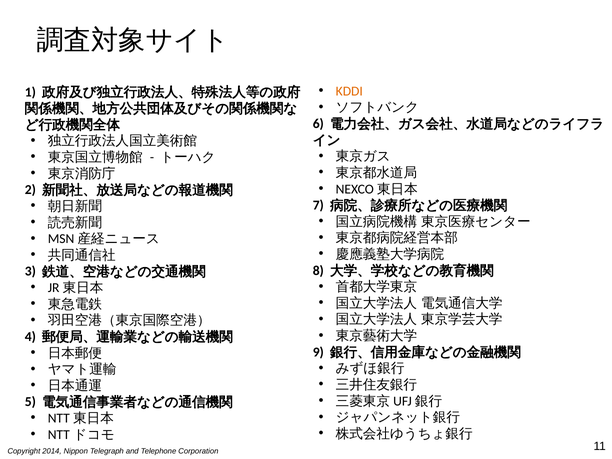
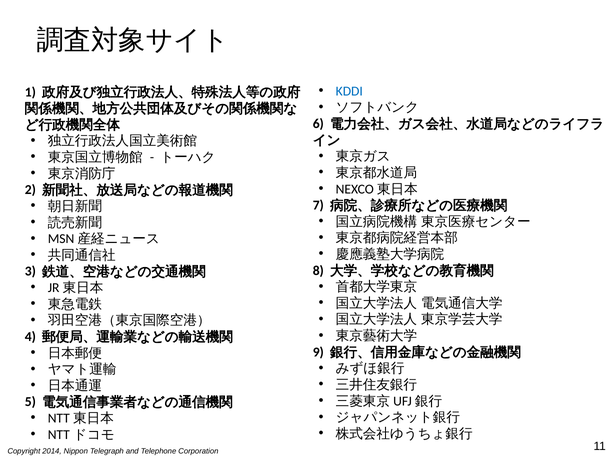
KDDI colour: orange -> blue (349, 91)
